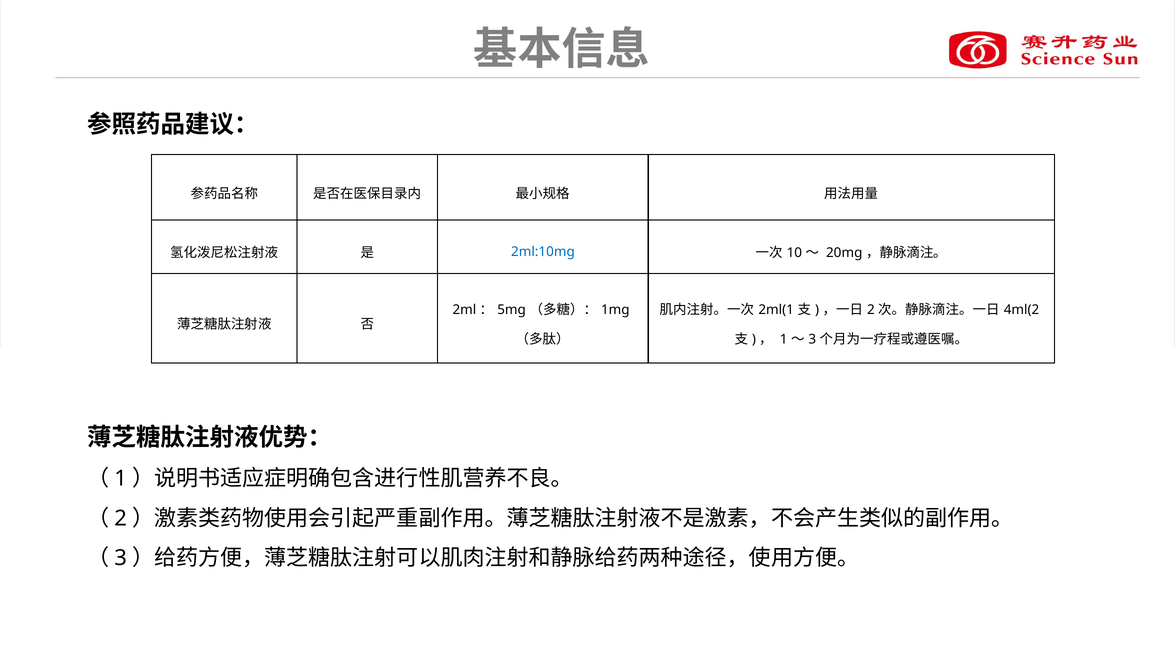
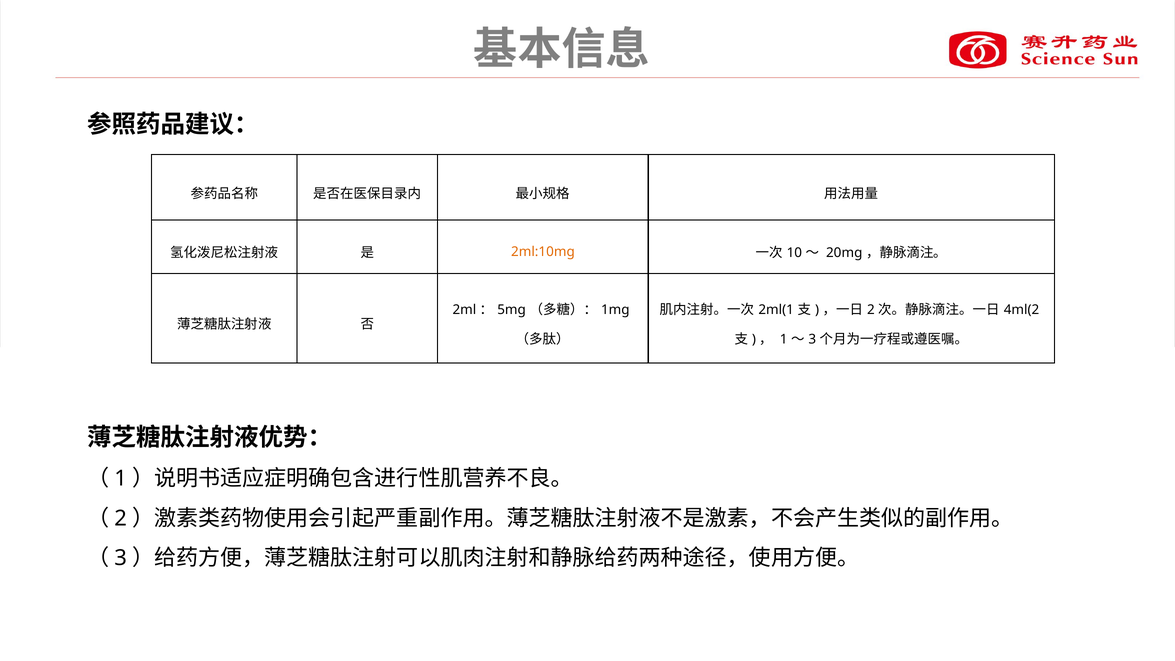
2ml:10mg colour: blue -> orange (543, 252)
